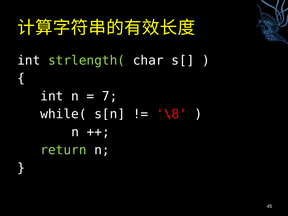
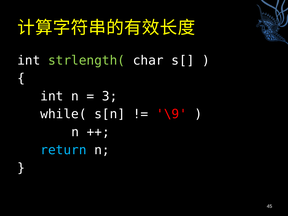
7: 7 -> 3 (110, 96)
\8: \8 -> \9 (172, 114)
return colour: light green -> light blue (63, 150)
